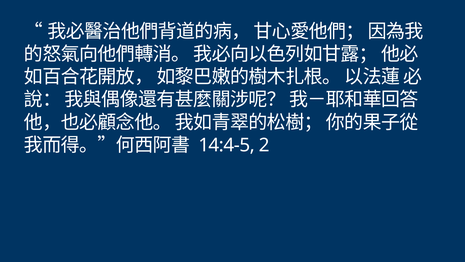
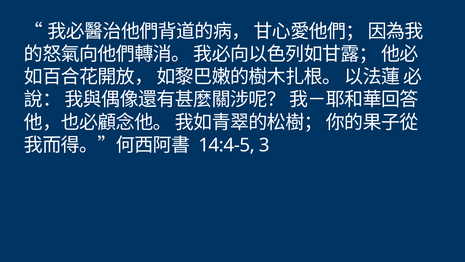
2: 2 -> 3 (264, 145)
